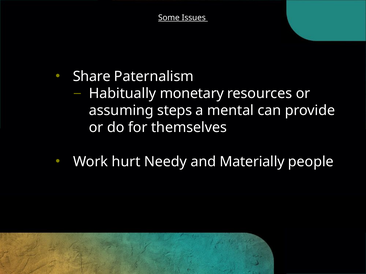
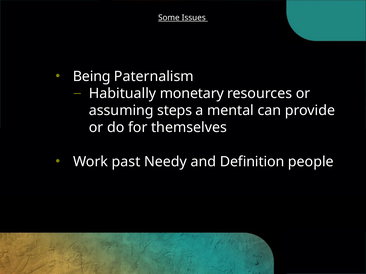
Share: Share -> Being (92, 77)
hurt: hurt -> past (126, 162)
Materially: Materially -> Definition (252, 162)
